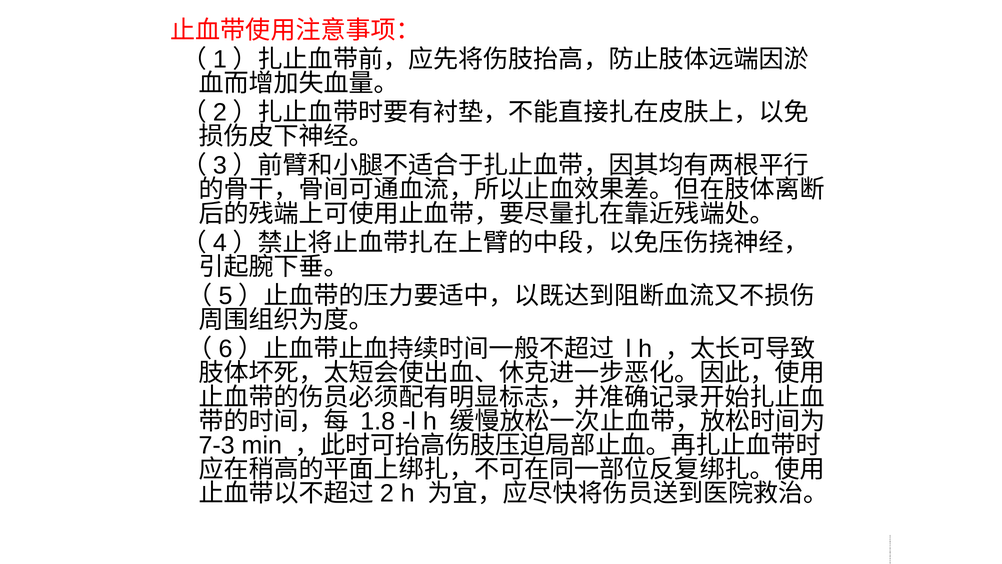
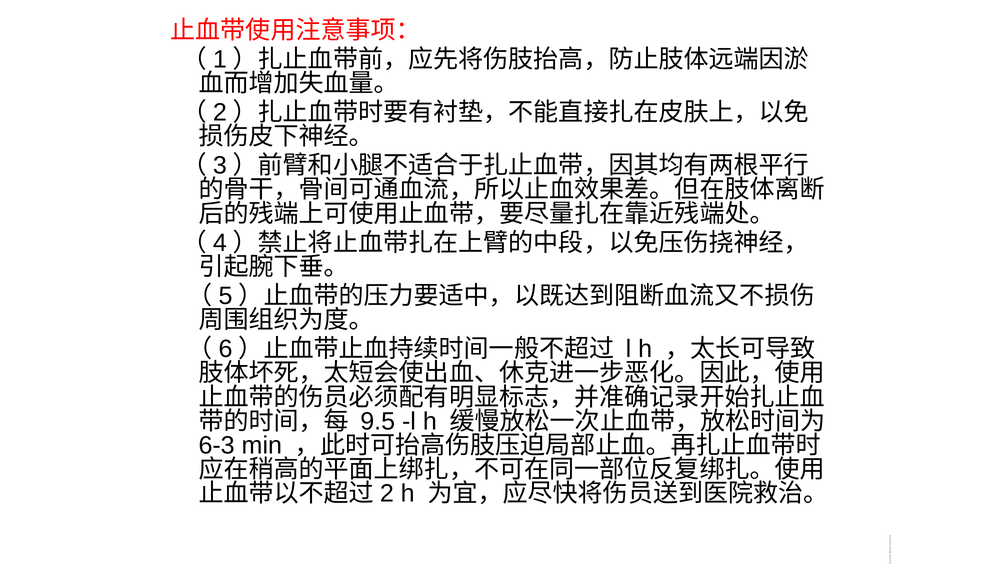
1.8: 1.8 -> 9.5 (378, 421)
7-3: 7-3 -> 6-3 (217, 445)
